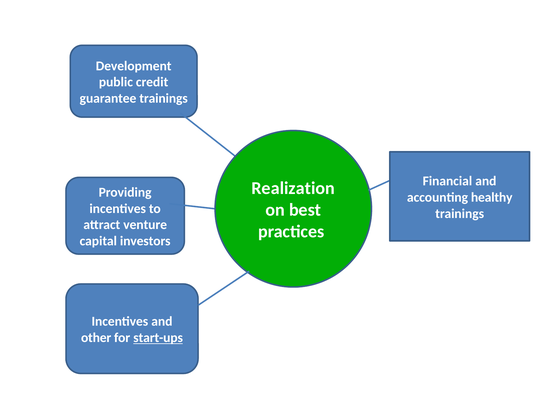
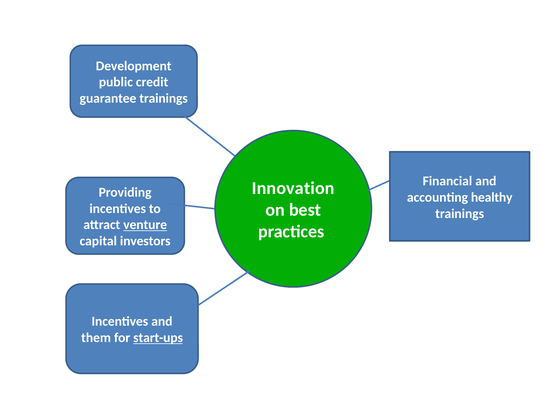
Realization: Realization -> Innovation (293, 188)
venture underline: none -> present (145, 225)
other: other -> them (96, 338)
